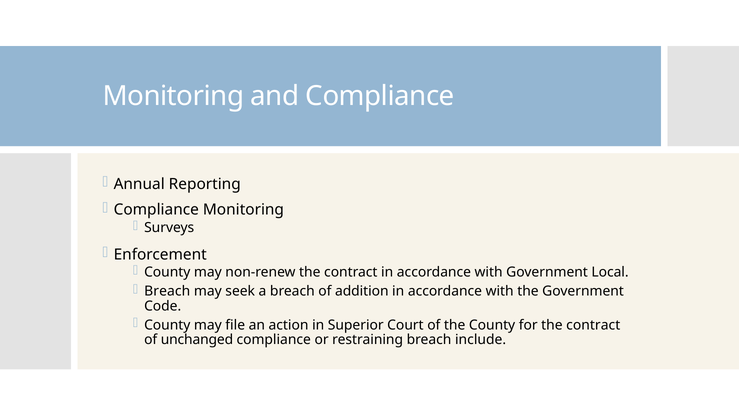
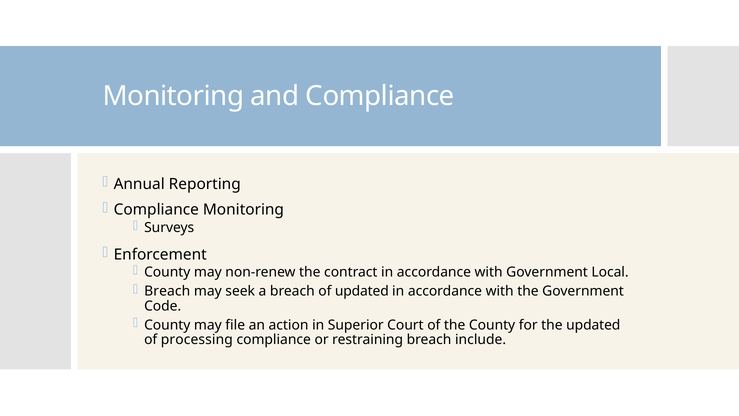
of addition: addition -> updated (362, 291)
for the contract: contract -> updated (593, 325)
unchanged: unchanged -> processing (197, 340)
